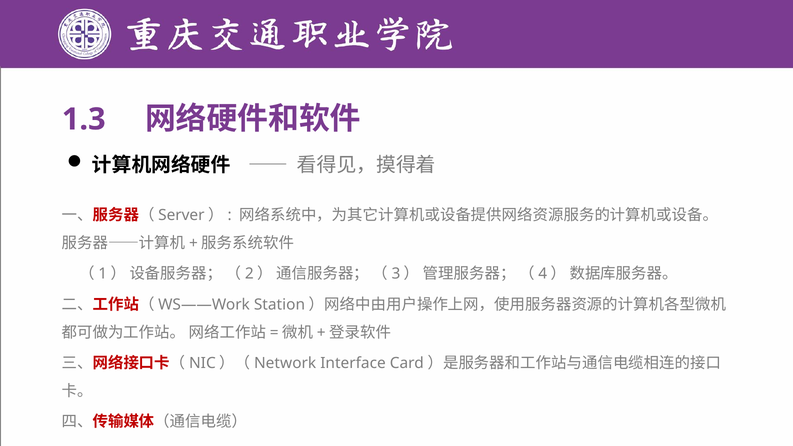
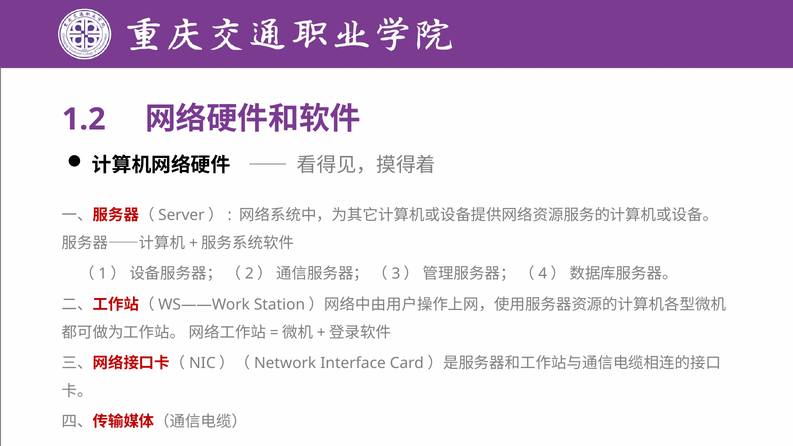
1.3: 1.3 -> 1.2 (84, 119)
